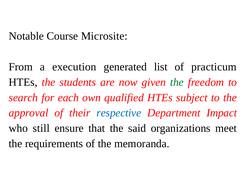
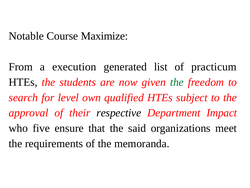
Microsite: Microsite -> Maximize (104, 36)
each: each -> level (68, 97)
respective colour: blue -> black (119, 113)
still: still -> five (41, 128)
